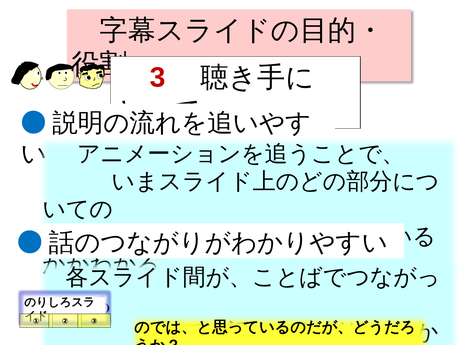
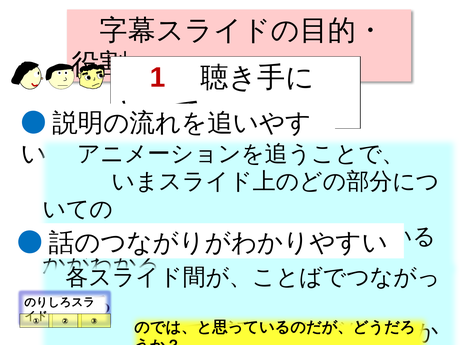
3: 3 -> 1 (158, 78)
